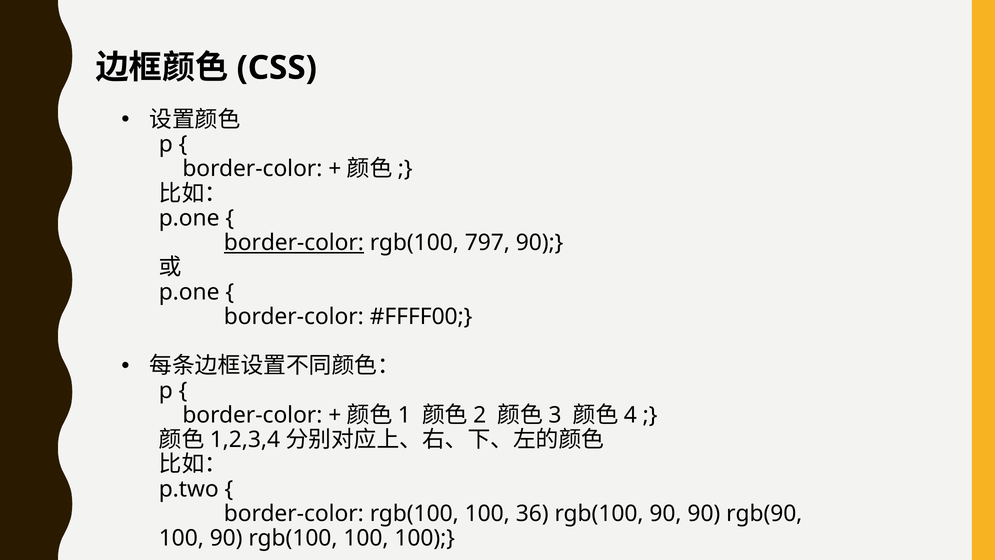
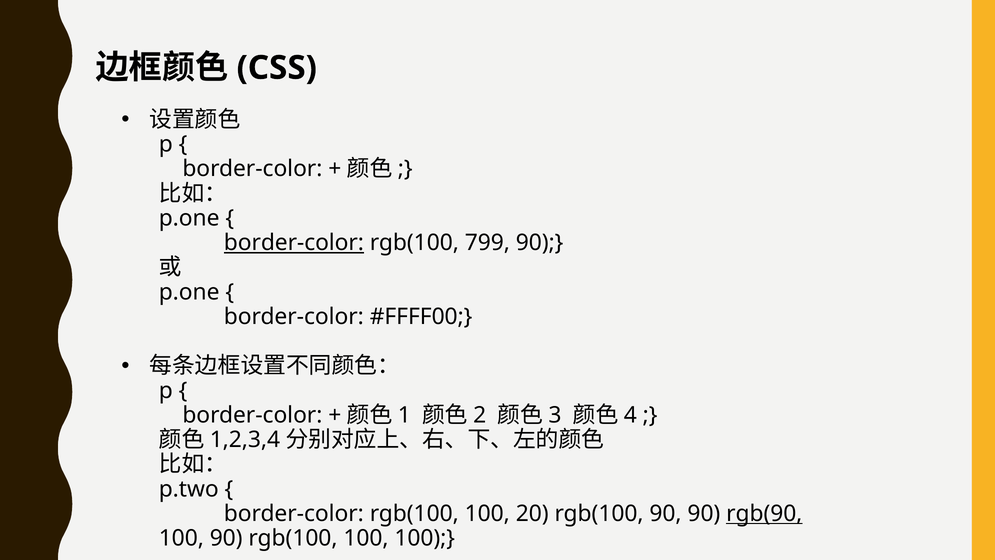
797: 797 -> 799 (487, 243)
36: 36 -> 20 (532, 513)
rgb(90 underline: none -> present (764, 513)
